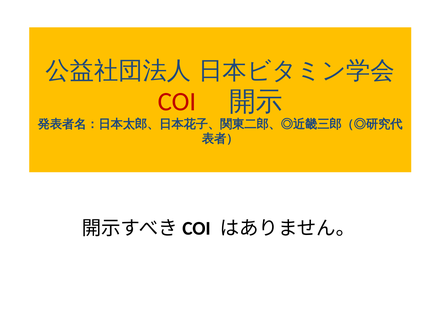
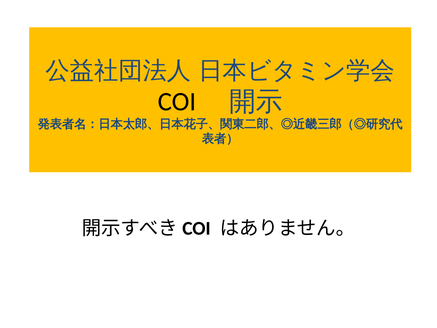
COI colour: red -> black (177, 102)
